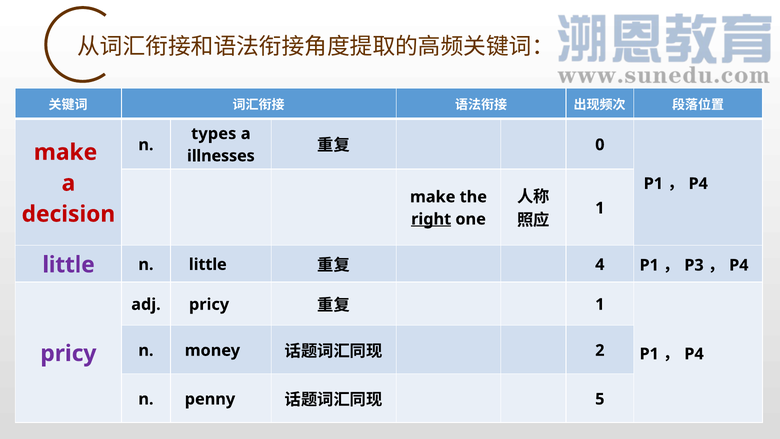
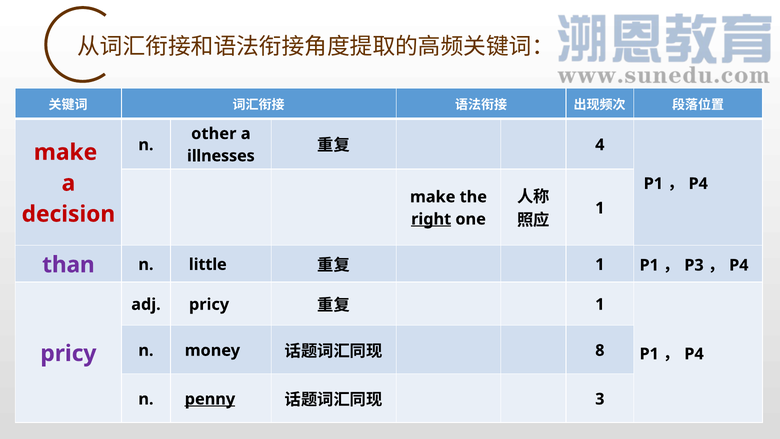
types: types -> other (214, 134)
0: 0 -> 4 (600, 145)
little: little -> than (68, 265)
4: 4 -> 1 (600, 264)
2: 2 -> 8 (600, 350)
penny underline: none -> present (210, 399)
5: 5 -> 3 (600, 399)
